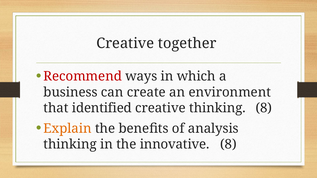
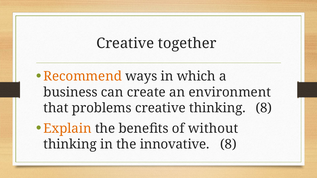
Recommend colour: red -> orange (83, 77)
identified: identified -> problems (102, 108)
analysis: analysis -> without (213, 129)
